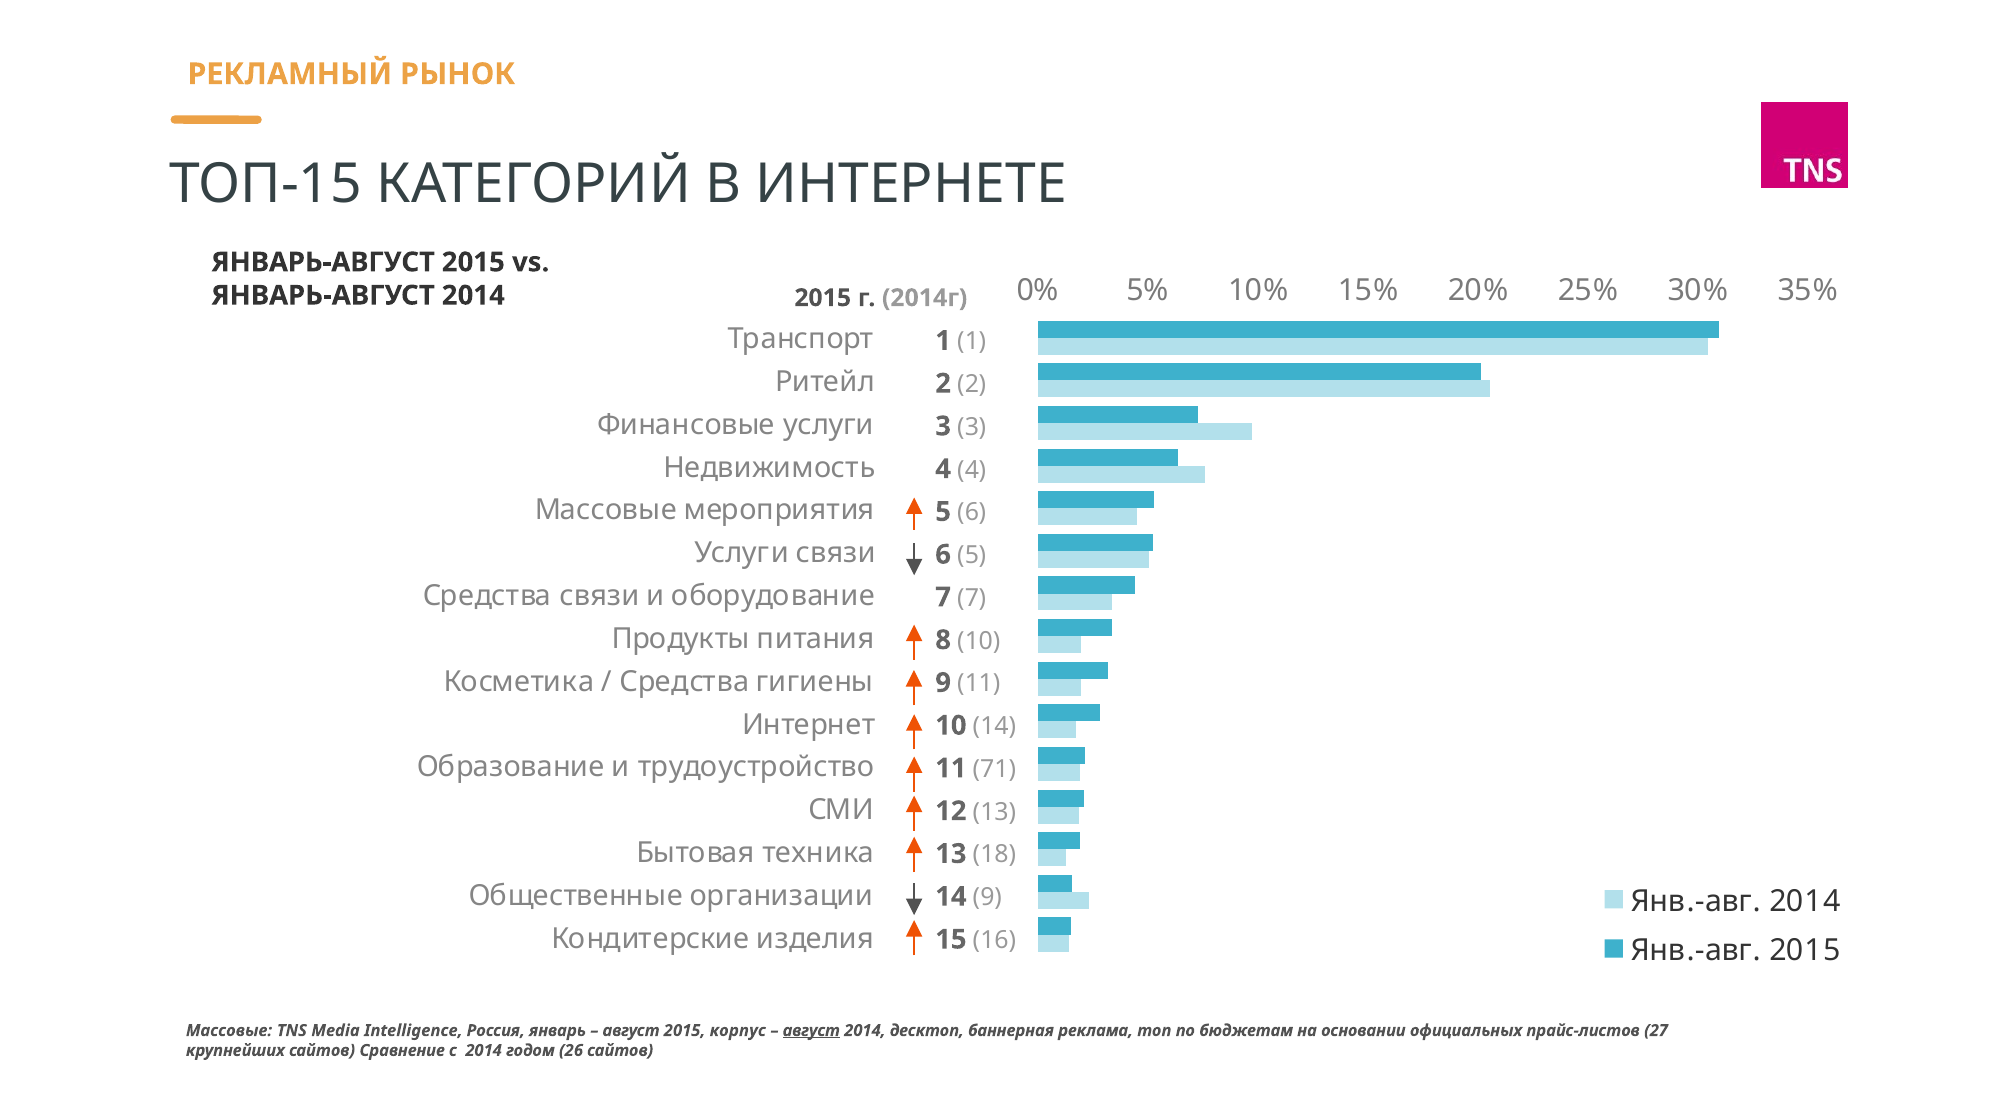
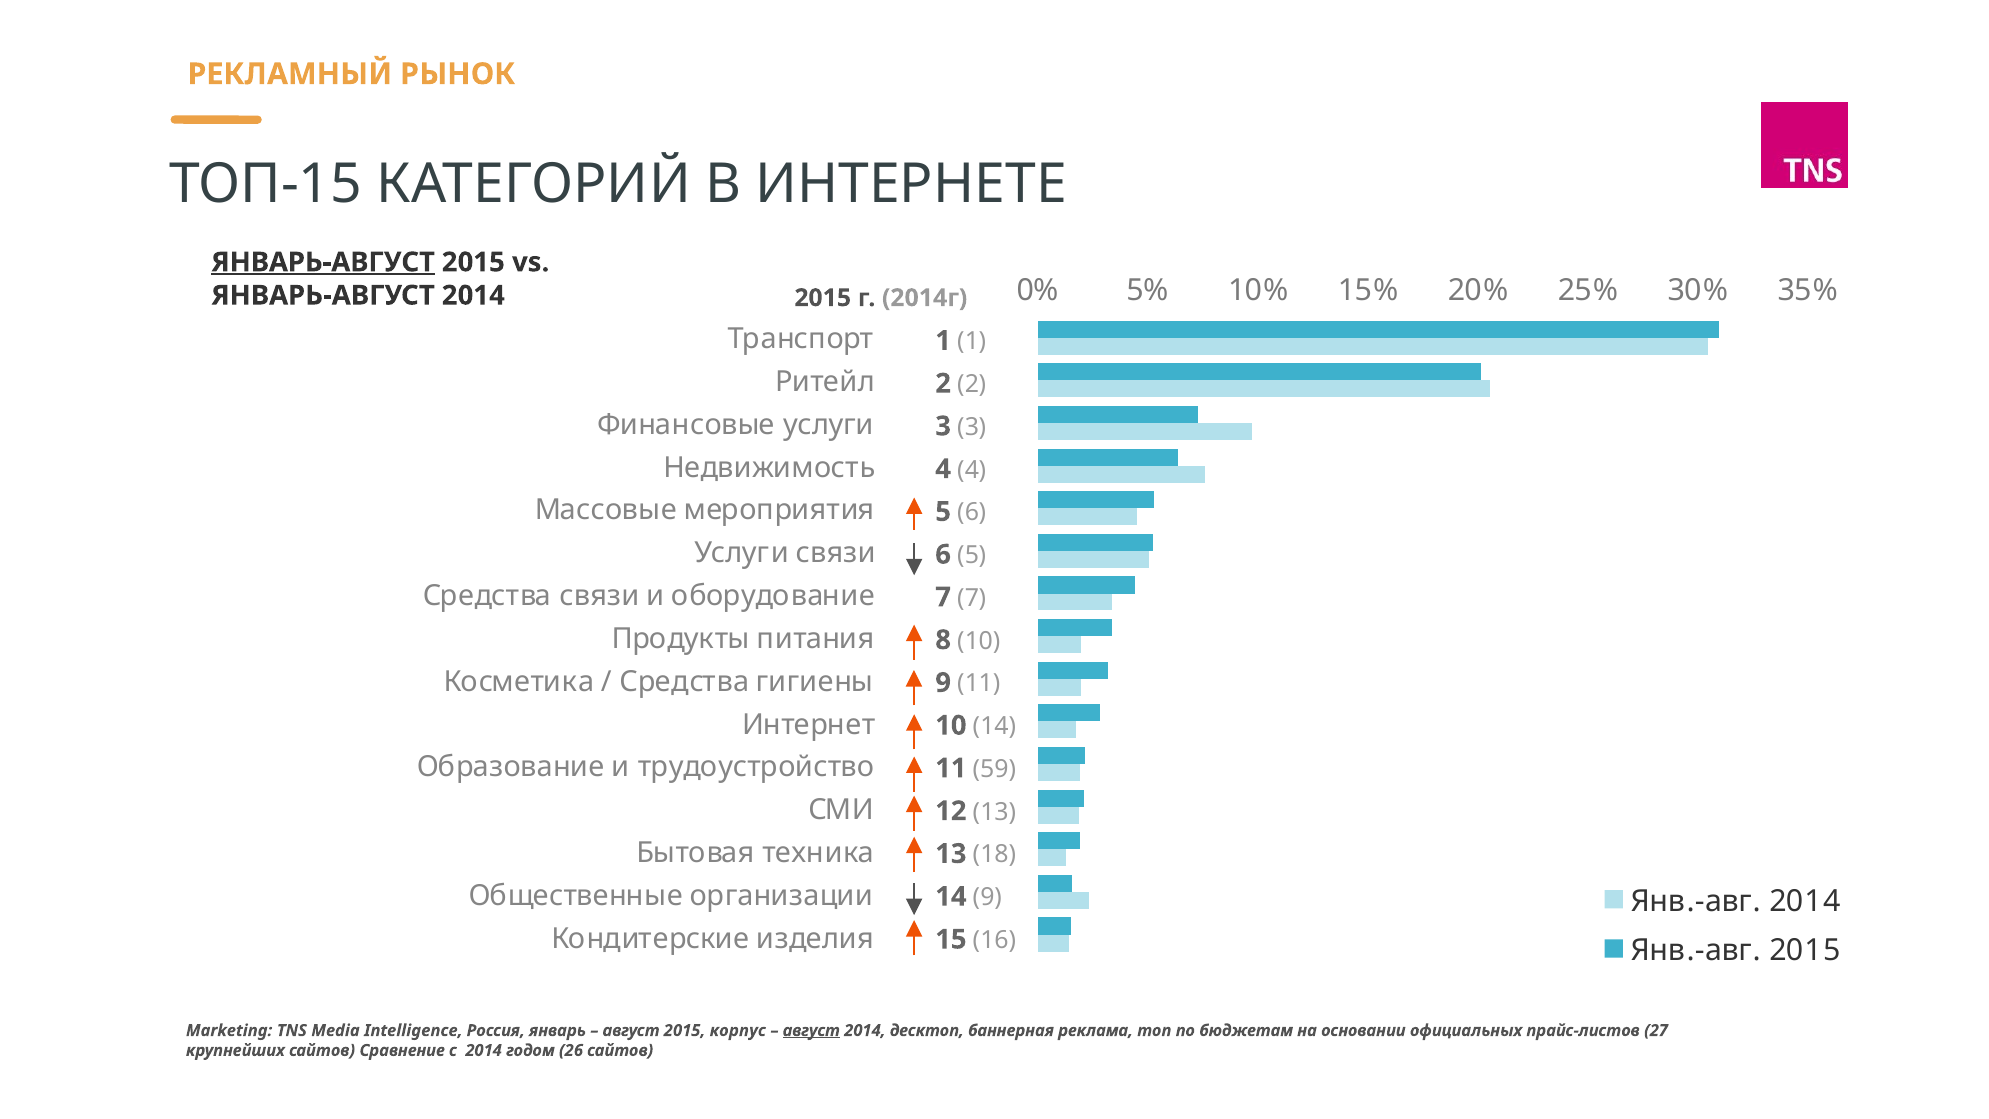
ЯНВАРЬ-АВГУСТ underline: none -> present (323, 262)
71: 71 -> 59 (994, 769)
Массовые: Массовые -> Marketing (229, 1030)
